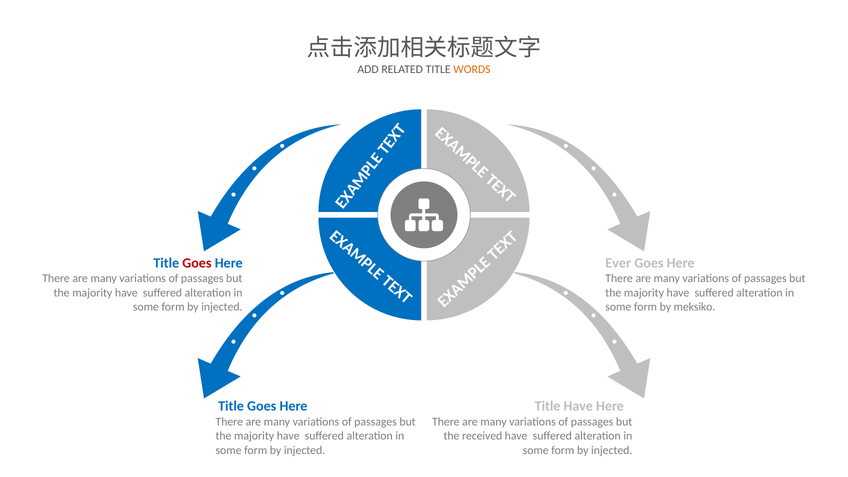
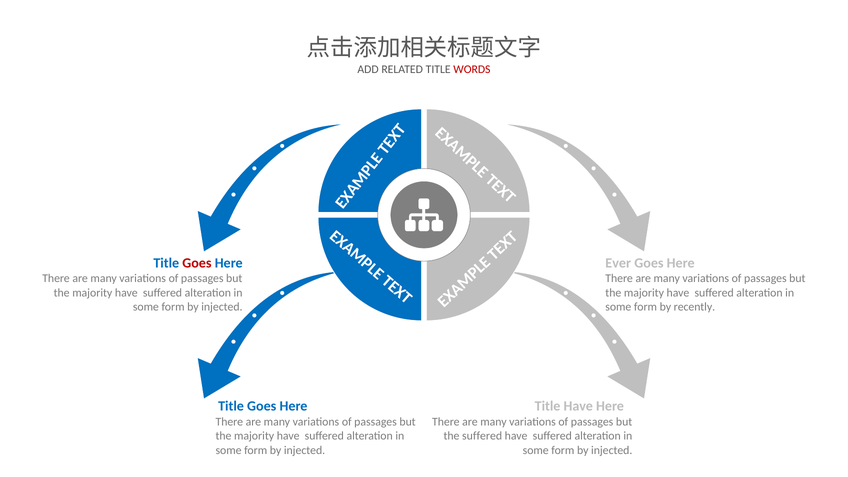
WORDS colour: orange -> red (472, 69)
meksiko: meksiko -> recently (694, 307)
the received: received -> suffered (482, 436)
